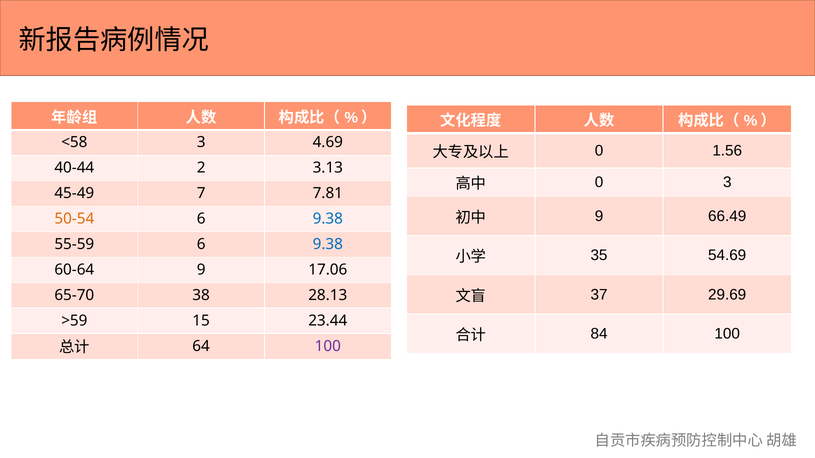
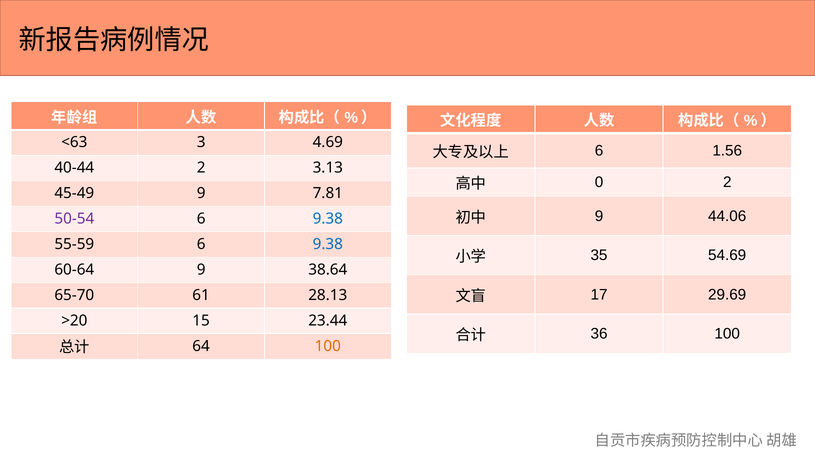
<58: <58 -> <63 (74, 143)
0: 0 -> 6 (599, 151)
0 3: 3 -> 2 (727, 183)
45-49 7: 7 -> 9 (201, 194)
66.49: 66.49 -> 44.06 (727, 216)
50-54 colour: orange -> purple (74, 219)
17.06: 17.06 -> 38.64 (328, 270)
37: 37 -> 17 (599, 295)
38: 38 -> 61 (201, 295)
>59: >59 -> >20 (74, 321)
84: 84 -> 36 (599, 334)
100 colour: purple -> orange (328, 347)
